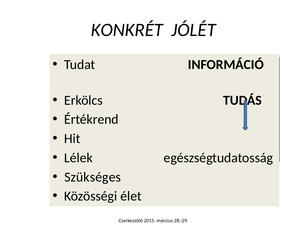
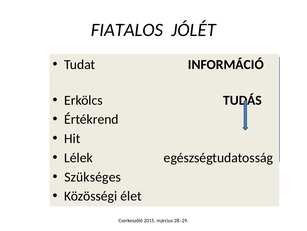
KONKRÉT: KONKRÉT -> FIATALOS (127, 30)
